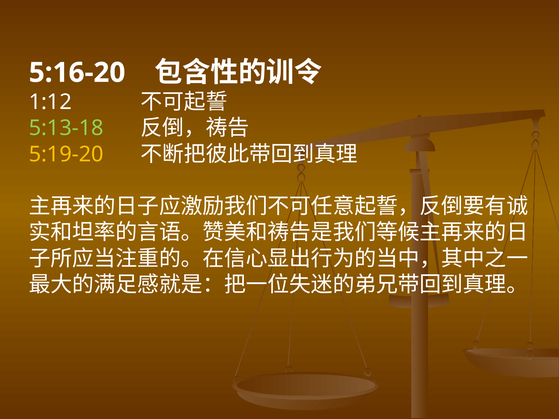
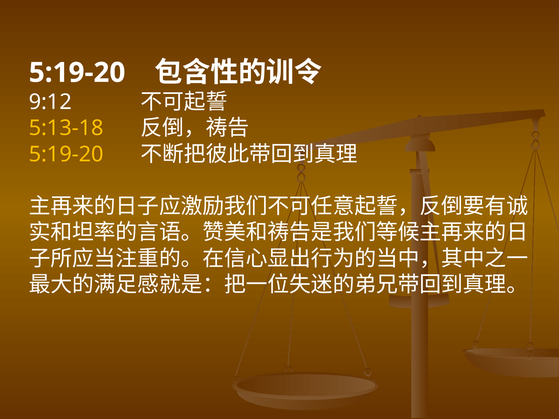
5:16-20: 5:16-20 -> 5:19-20 (77, 73)
1:12: 1:12 -> 9:12 (50, 102)
5:13-18 colour: light green -> yellow (66, 128)
